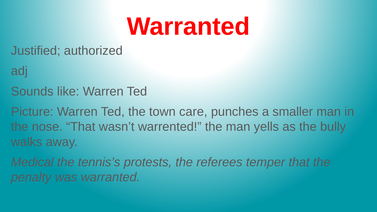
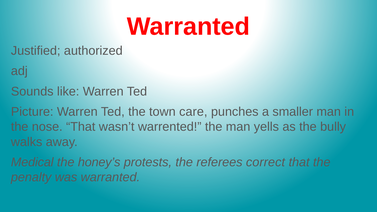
tennis’s: tennis’s -> honey’s (99, 162)
temper: temper -> correct (265, 162)
